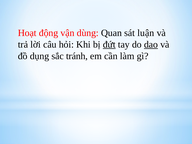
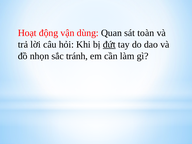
luận: luận -> toàn (146, 33)
dao underline: present -> none (151, 44)
dụng: dụng -> nhọn (39, 56)
